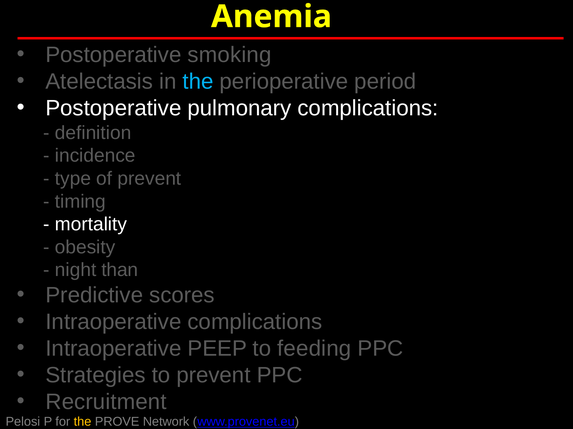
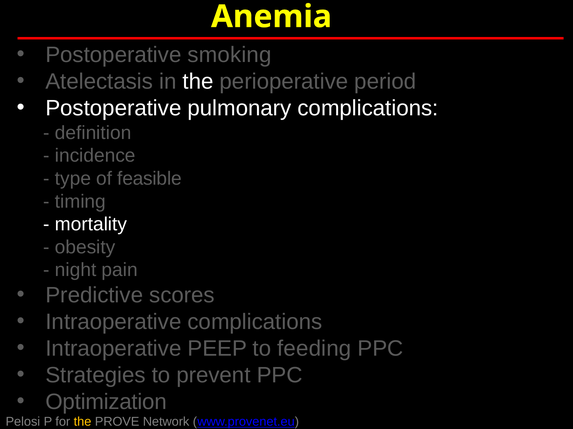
the colour: light blue -> white (198, 82)
of prevent: prevent -> feasible (150, 179)
than: than -> pain (120, 270)
Recruitment: Recruitment -> Optimization (106, 403)
